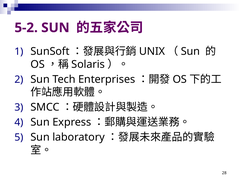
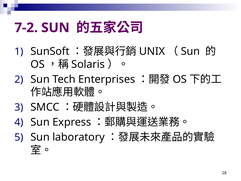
5-2: 5-2 -> 7-2 (26, 28)
